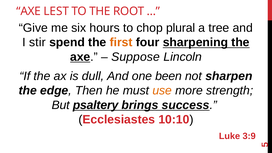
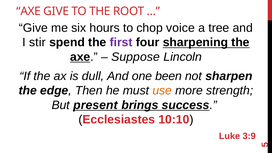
AXE LEST: LEST -> GIVE (56, 11)
plural: plural -> voice (180, 28)
first colour: orange -> purple (121, 42)
psaltery: psaltery -> present (96, 105)
